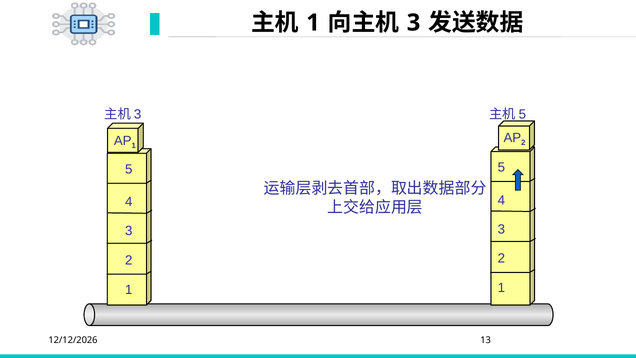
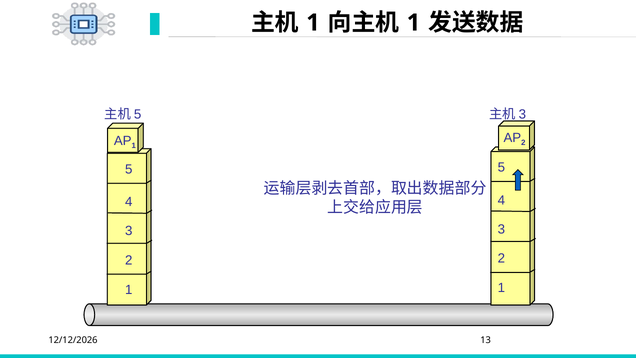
3: 3 -> 1 (414, 23)
3: 3 -> 5 (138, 114)
5: 5 -> 3 (522, 114)
